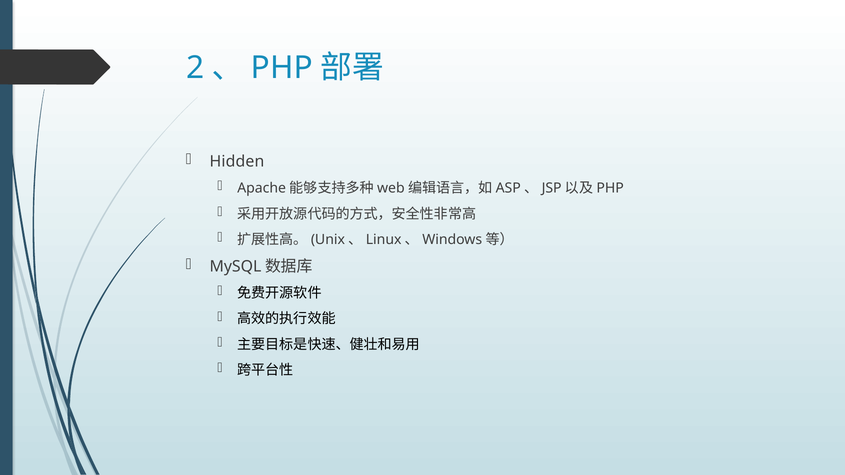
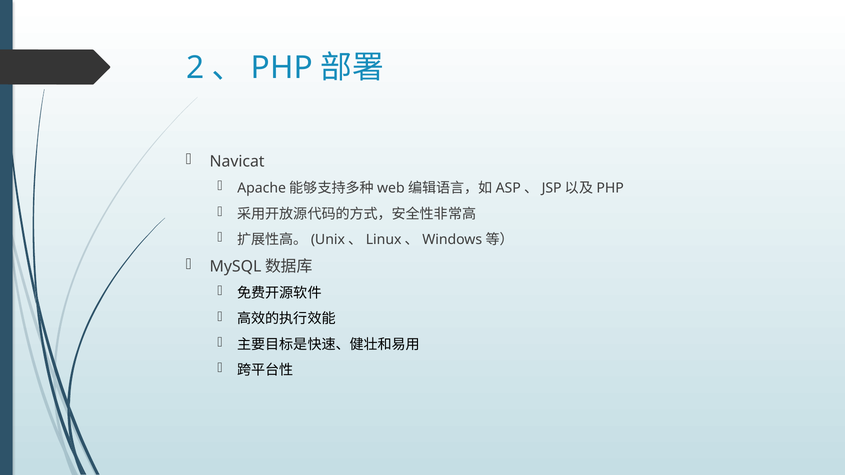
Hidden: Hidden -> Navicat (237, 162)
